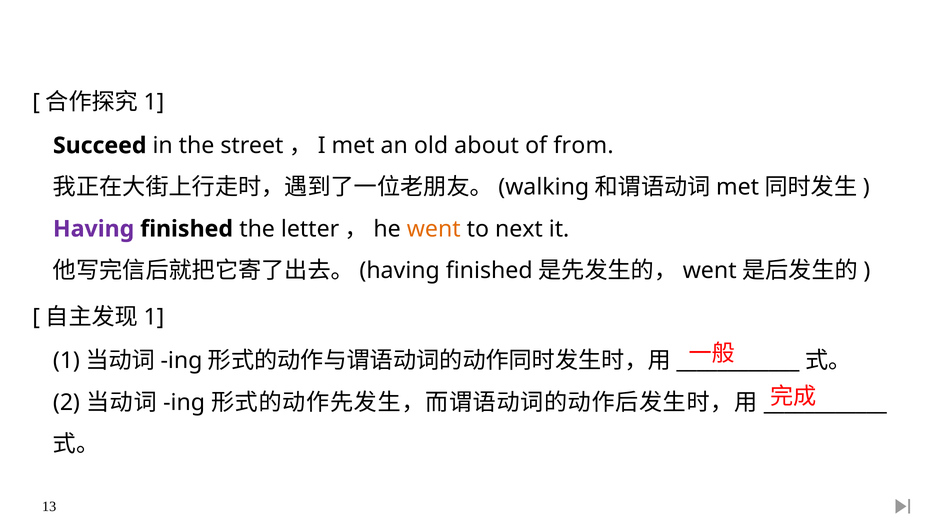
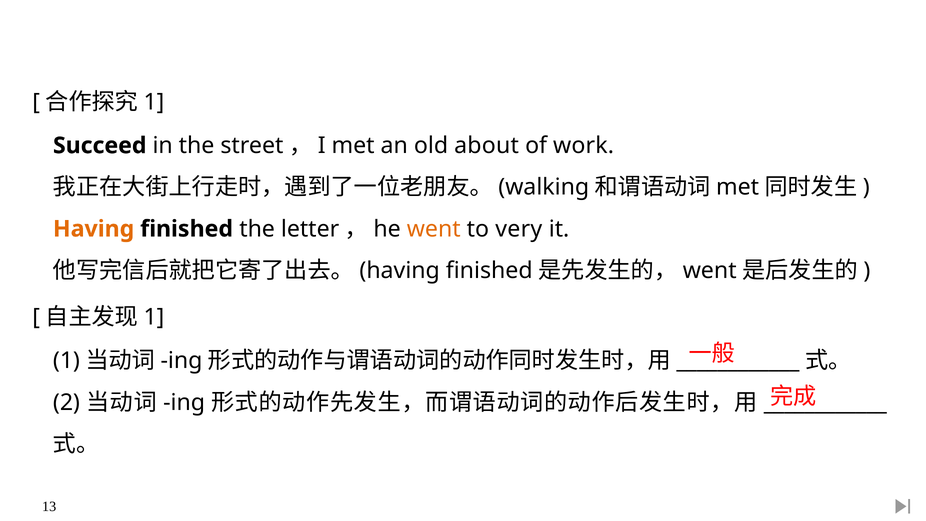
from: from -> work (584, 146)
Having colour: purple -> orange (94, 229)
next: next -> very (519, 229)
